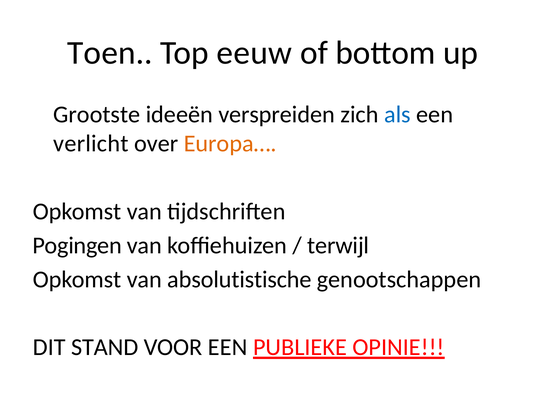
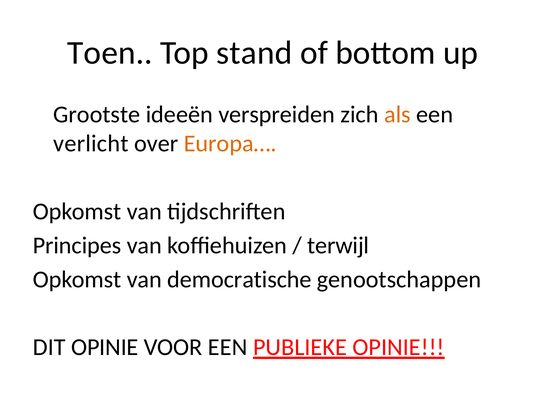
eeuw: eeuw -> stand (254, 53)
als colour: blue -> orange (397, 115)
Pogingen: Pogingen -> Principes (77, 246)
absolutistische: absolutistische -> democratische (239, 280)
DIT STAND: STAND -> OPINIE (105, 348)
